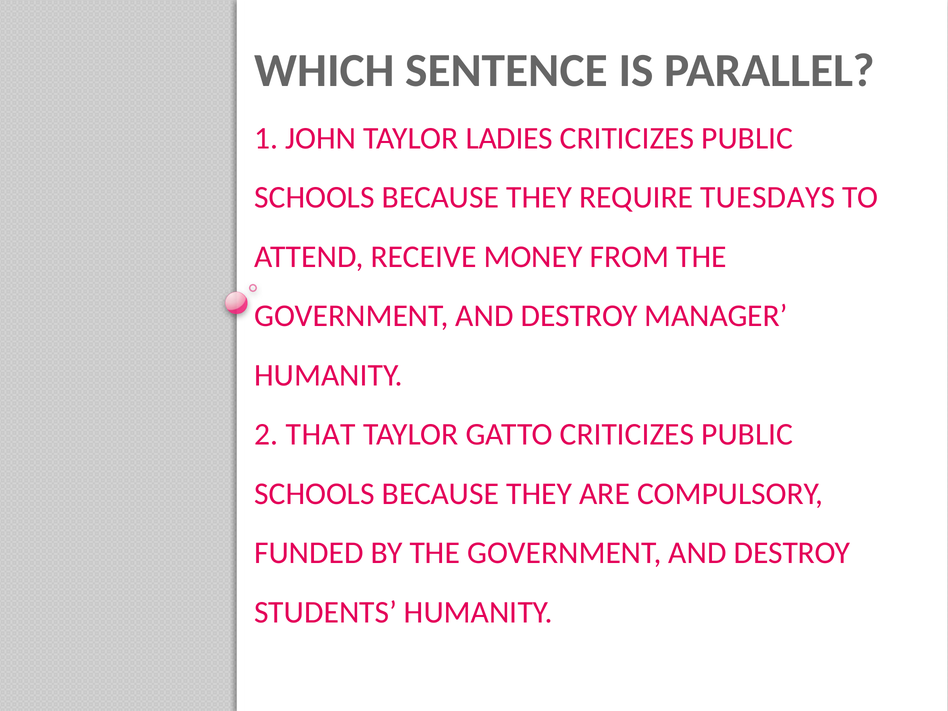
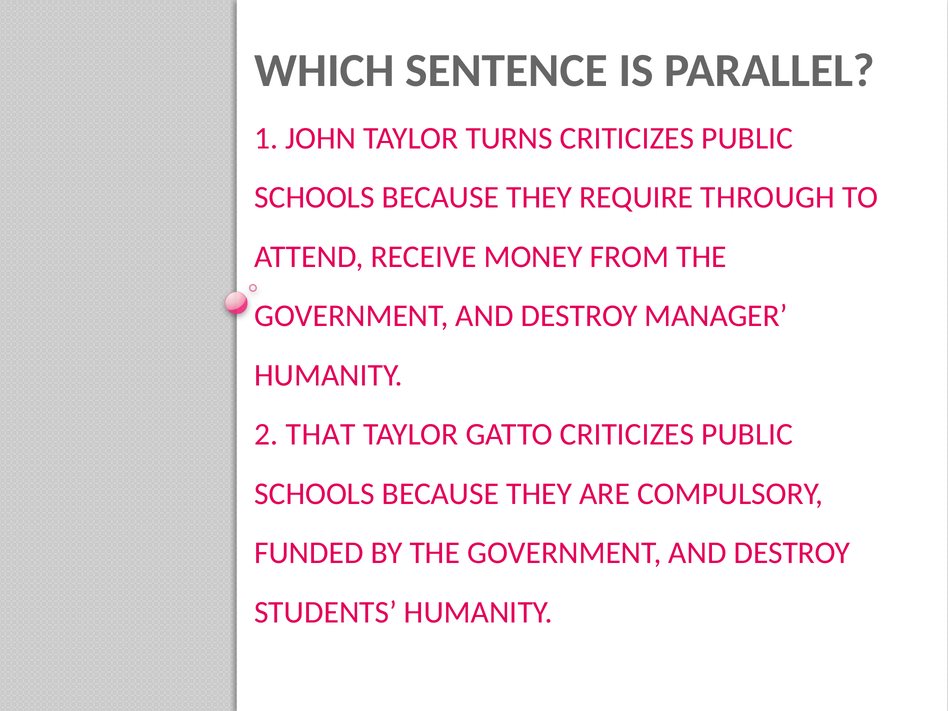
LADIES: LADIES -> TURNS (509, 138)
TUESDAYS: TUESDAYS -> THROUGH (768, 197)
